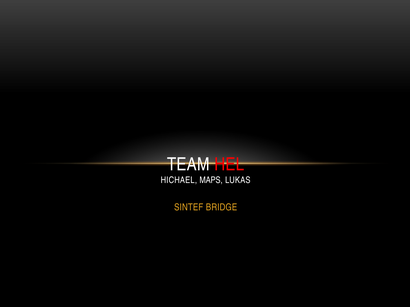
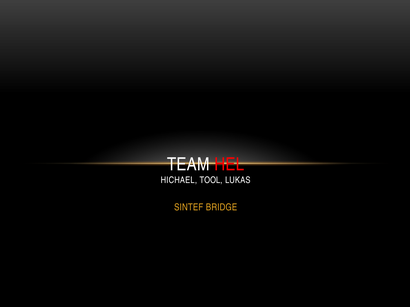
MAPS: MAPS -> TOOL (211, 180)
